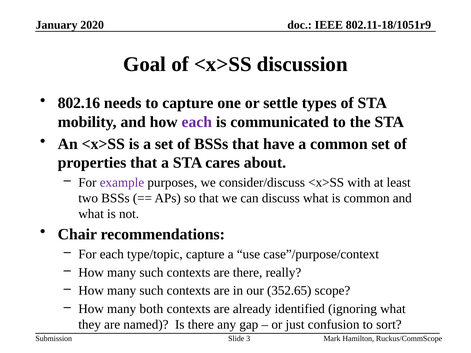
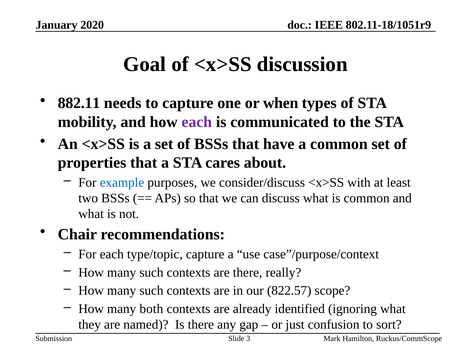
802.16: 802.16 -> 882.11 (79, 103)
settle: settle -> when (281, 103)
example colour: purple -> blue (122, 183)
352.65: 352.65 -> 822.57 (289, 291)
